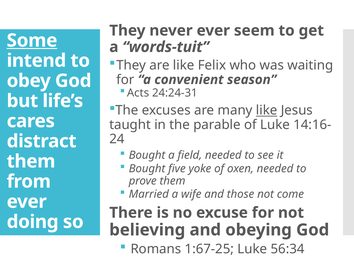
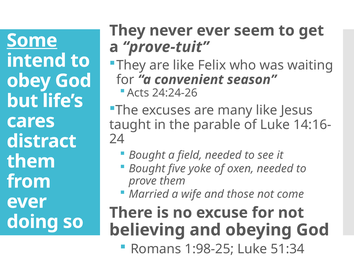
words-tuit: words-tuit -> prove-tuit (166, 47)
24:24-31: 24:24-31 -> 24:24-26 (175, 93)
like underline: present -> none (267, 111)
1:67-25: 1:67-25 -> 1:98-25 (209, 250)
56:34: 56:34 -> 51:34 (288, 250)
